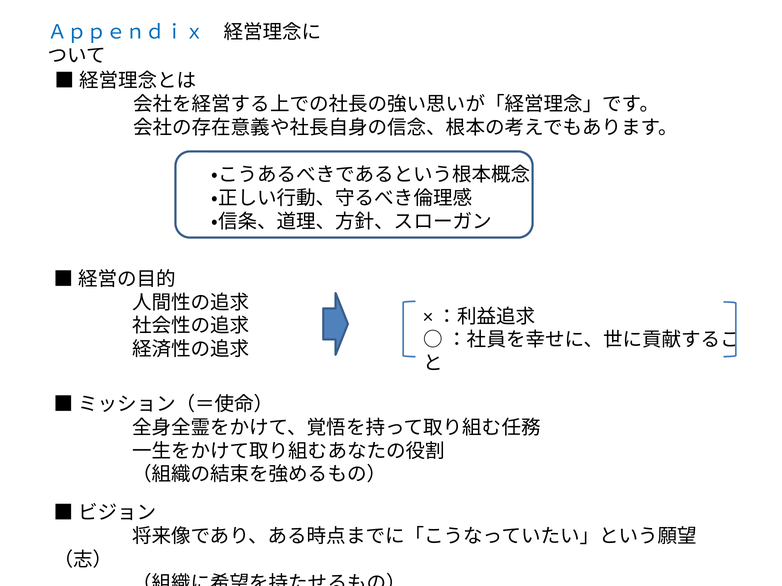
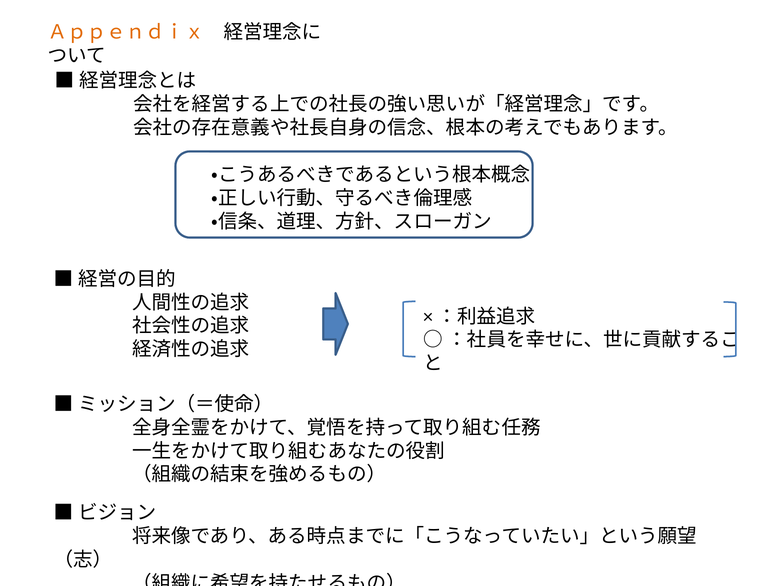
Ａｐｐｅｎｄｉｘ colour: blue -> orange (126, 32)
